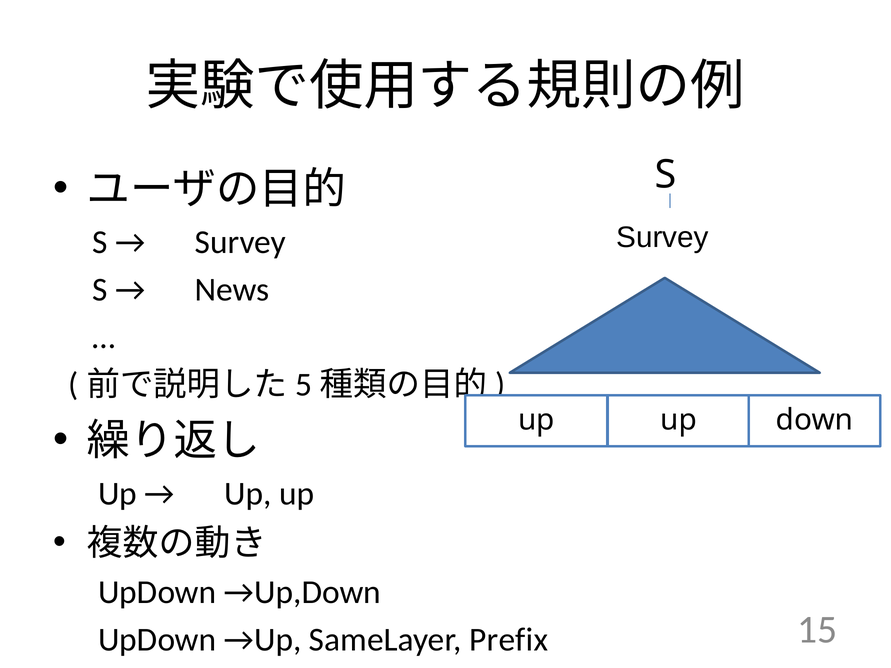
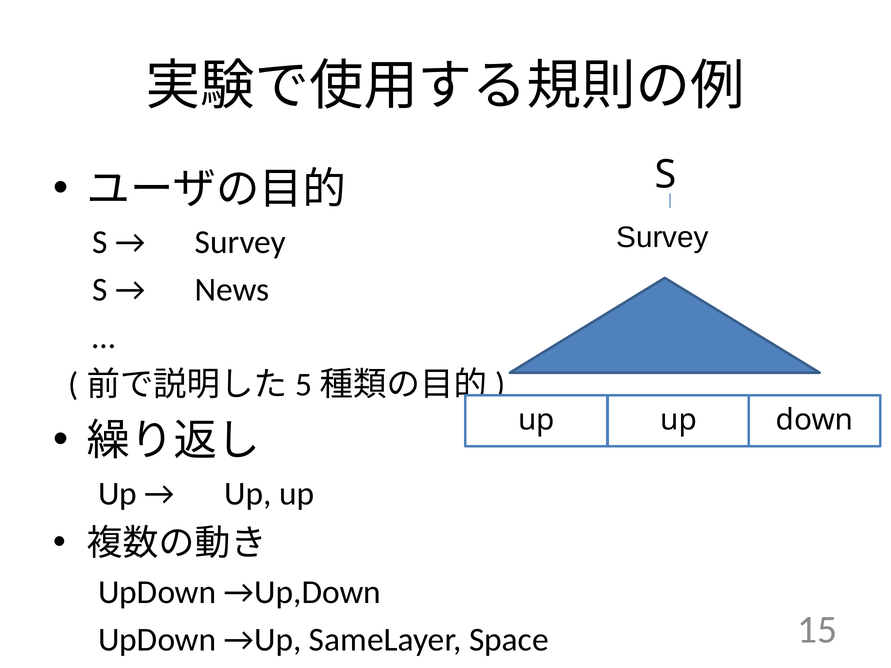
Prefix: Prefix -> Space (509, 640)
